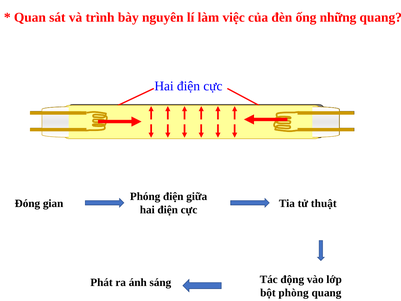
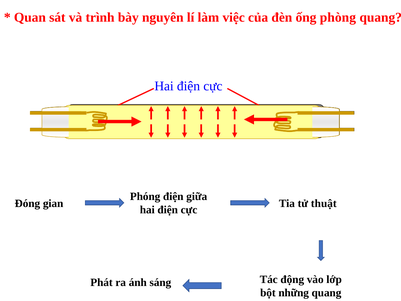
những: những -> phòng (338, 17)
phòng: phòng -> những (294, 293)
